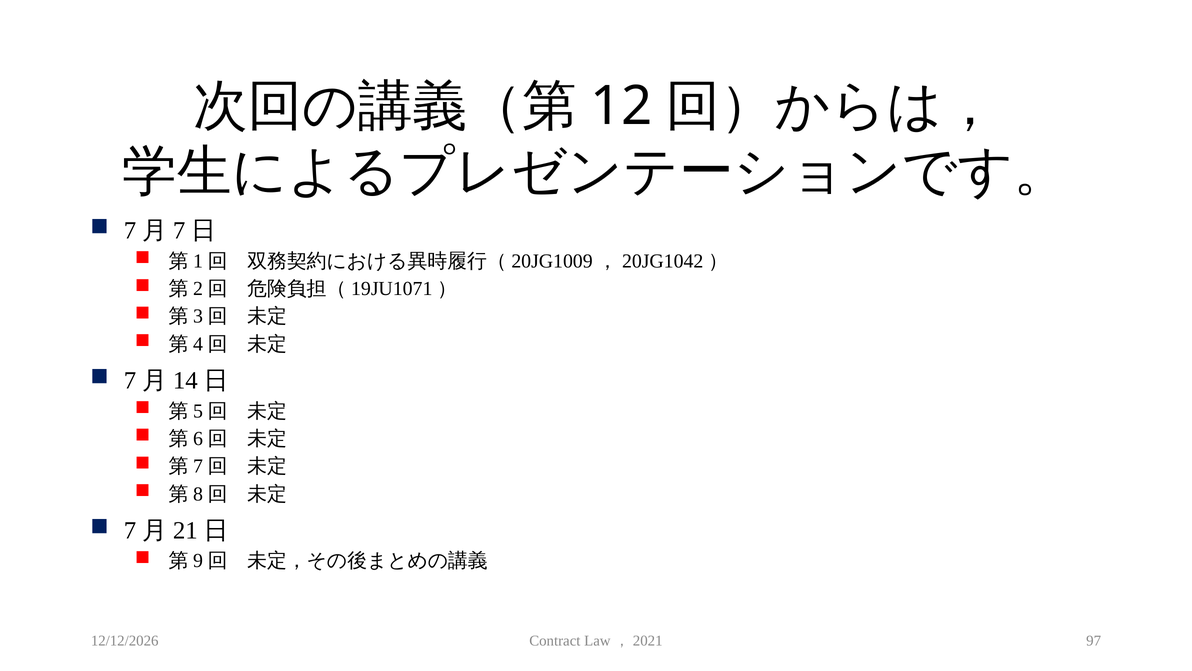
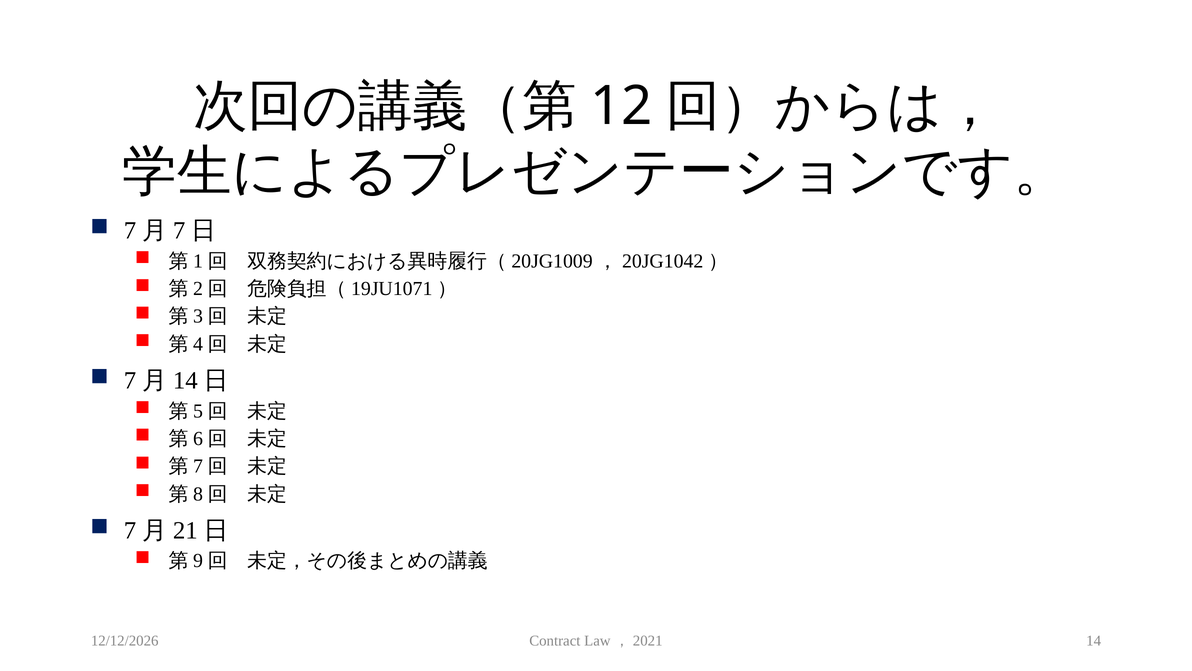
97: 97 -> 14 (1094, 640)
